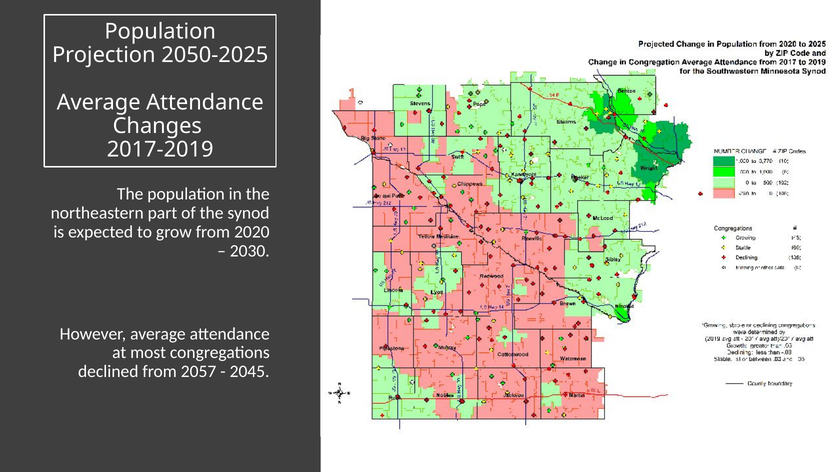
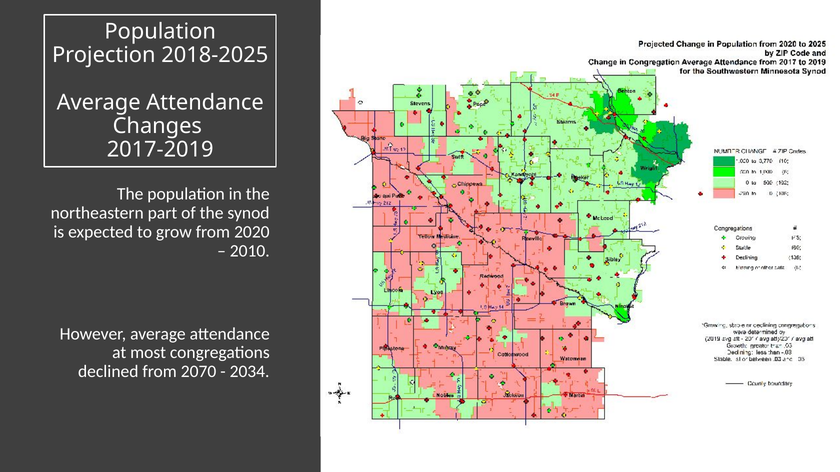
2050-2025: 2050-2025 -> 2018-2025 (215, 55)
2030: 2030 -> 2010 (250, 251)
2057: 2057 -> 2070 (199, 372)
2045: 2045 -> 2034 (250, 372)
